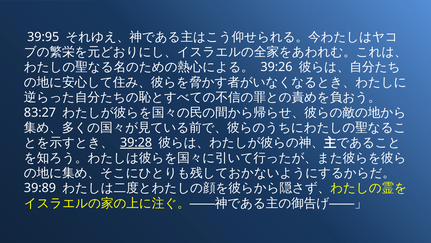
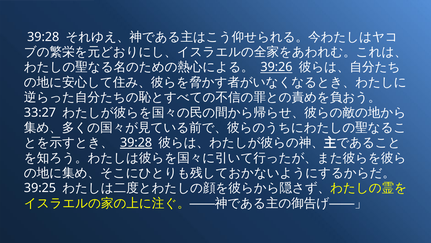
39:95: 39:95 -> 39:28 (43, 37)
39:26 underline: none -> present (276, 67)
83:27: 83:27 -> 33:27 (40, 112)
39:89: 39:89 -> 39:25 (40, 188)
